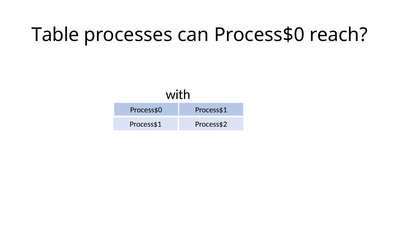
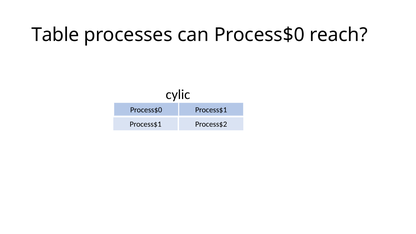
with: with -> cylic (178, 94)
